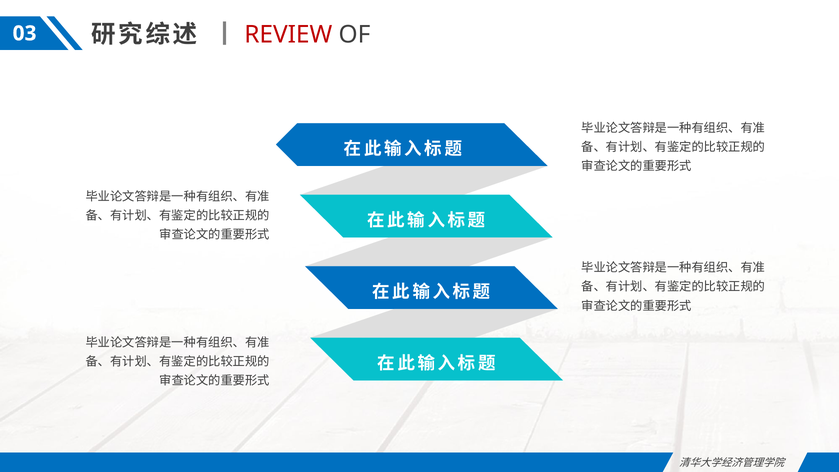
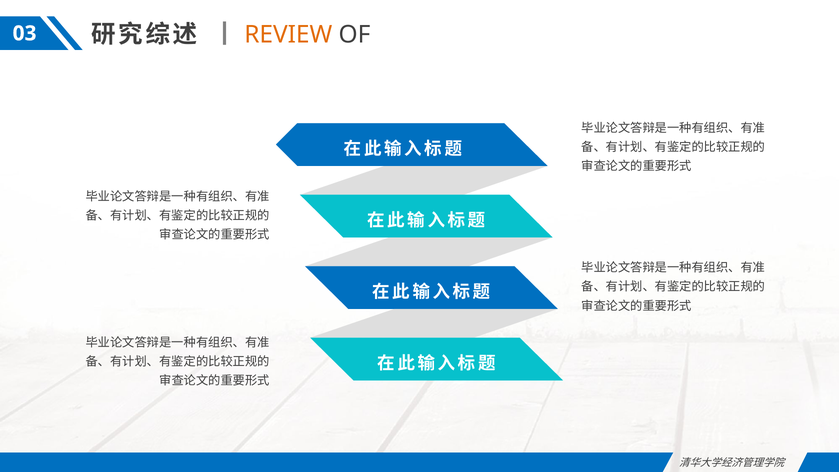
REVIEW colour: red -> orange (288, 35)
